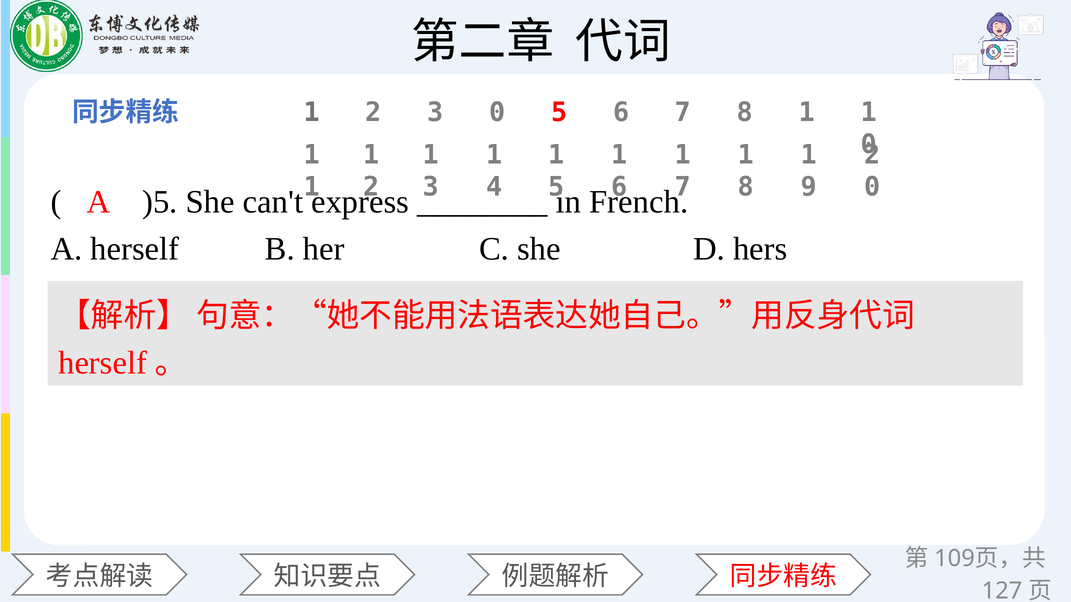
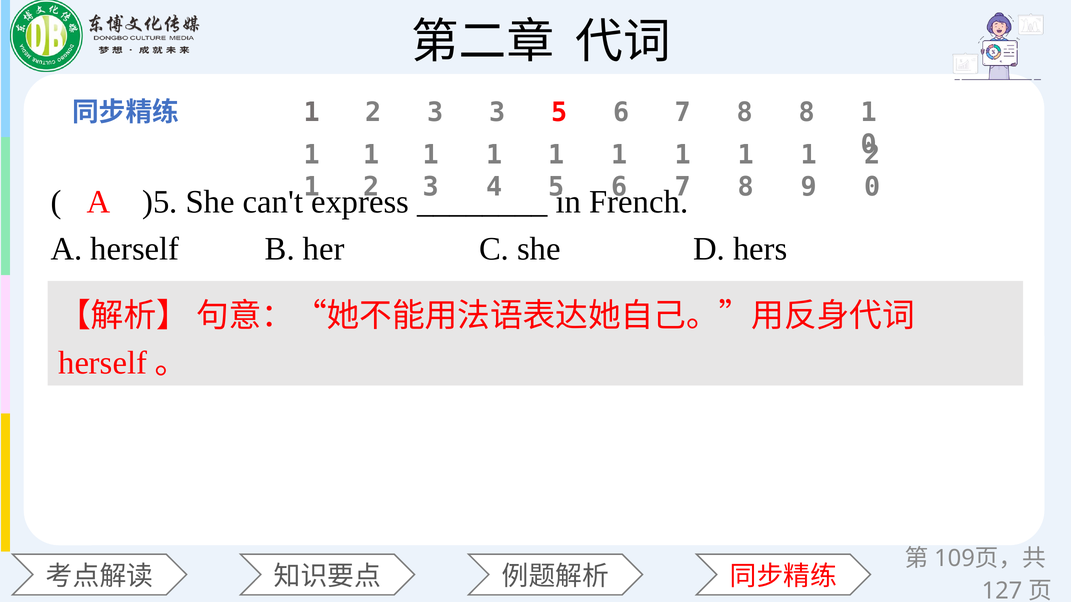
3 0: 0 -> 3 (497, 112)
7 8 1: 1 -> 8 (807, 112)
